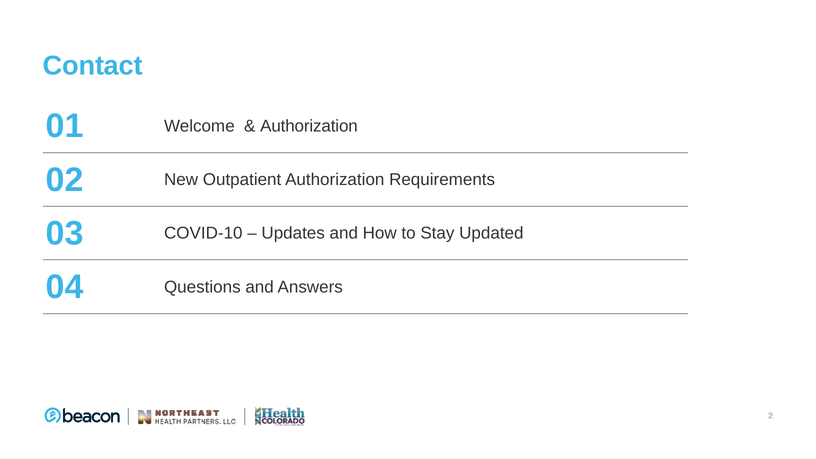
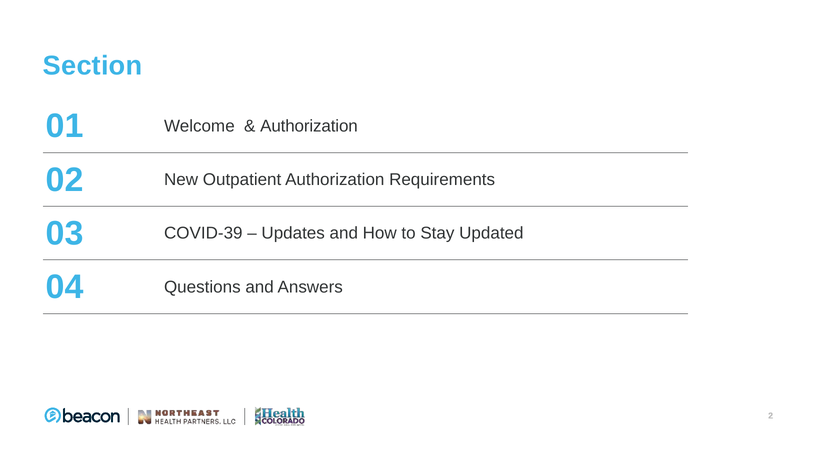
Contact: Contact -> Section (93, 66)
COVID-10: COVID-10 -> COVID-39 (203, 233)
